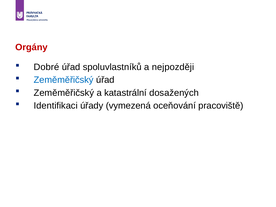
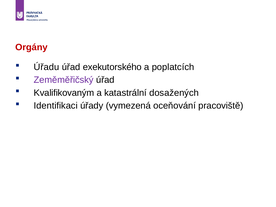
Dobré: Dobré -> Úřadu (47, 67)
spoluvlastníků: spoluvlastníků -> exekutorského (112, 67)
nejpozději: nejpozději -> poplatcích (173, 67)
Zeměměřičský colour: blue -> purple (64, 80)
Zeměměřičský: Zeměměřičský -> Kvalifikovaným (64, 93)
